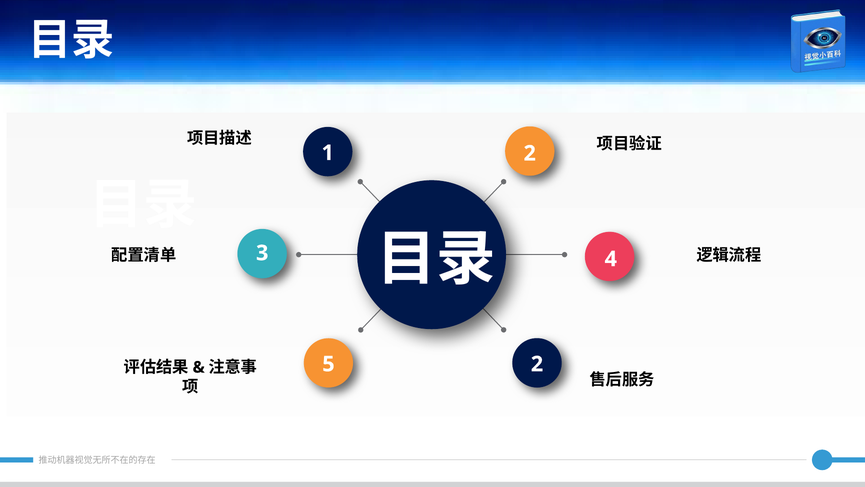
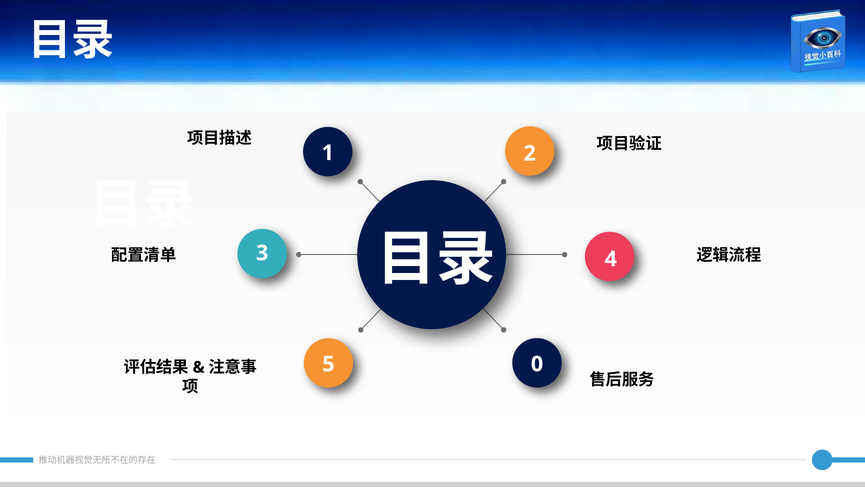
5 2: 2 -> 0 (537, 364)
